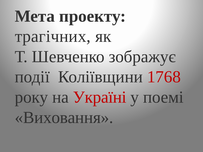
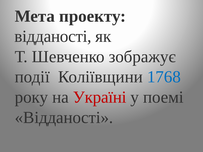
трагічних: трагічних -> відданості (53, 36)
1768 colour: red -> blue (164, 77)
Виховання: Виховання -> Відданості (64, 118)
